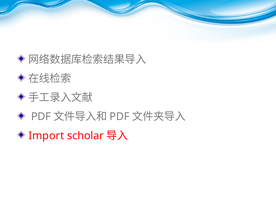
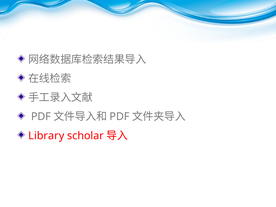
Import: Import -> Library (46, 136)
